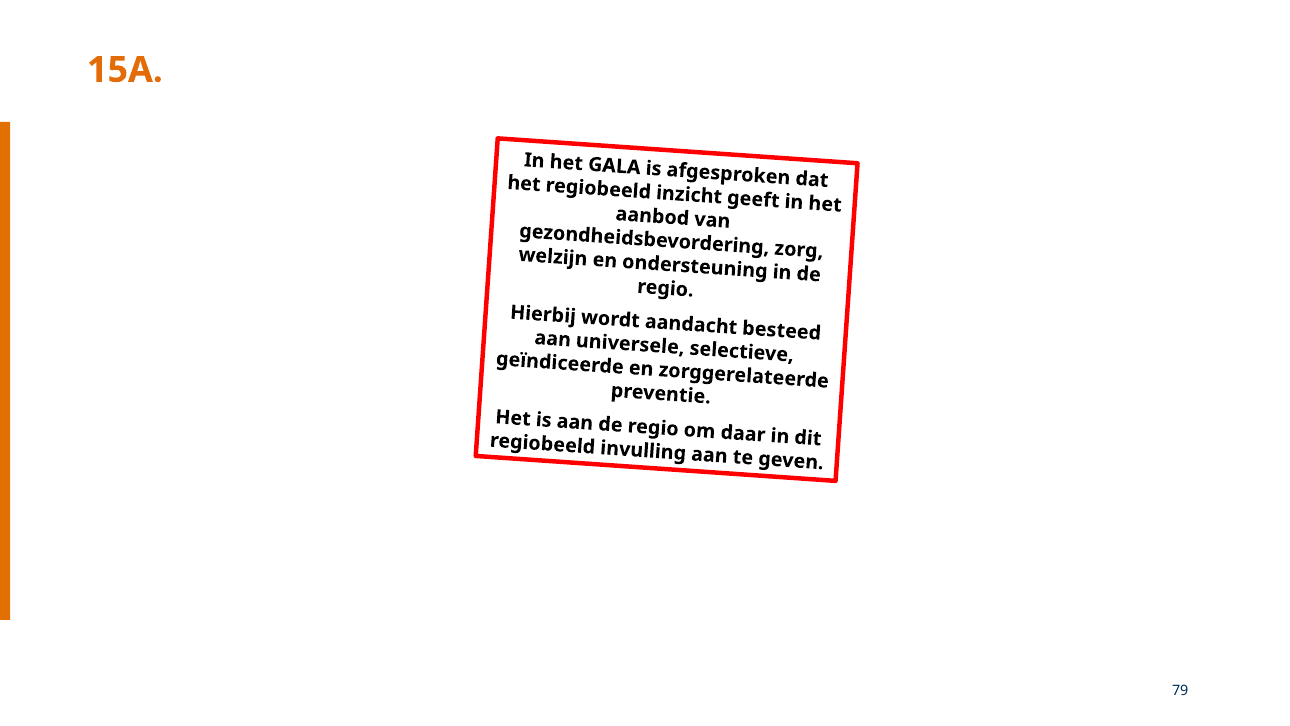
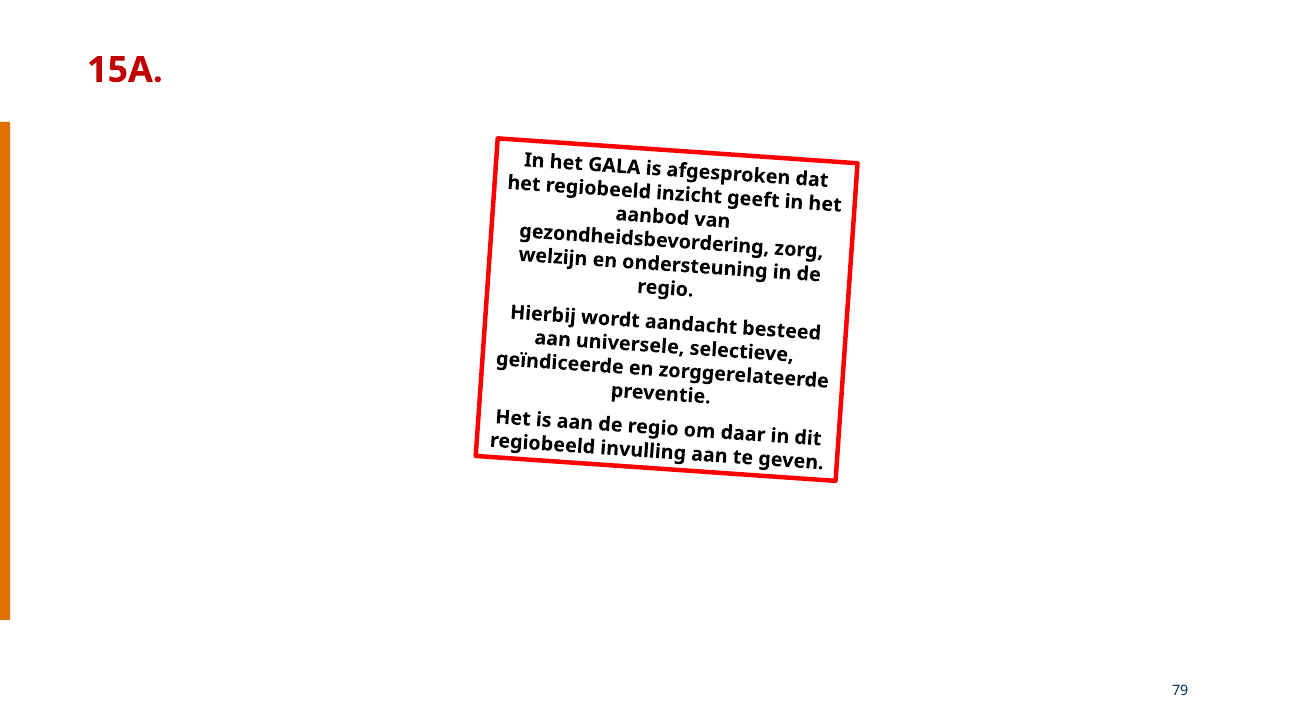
15A colour: orange -> red (125, 70)
